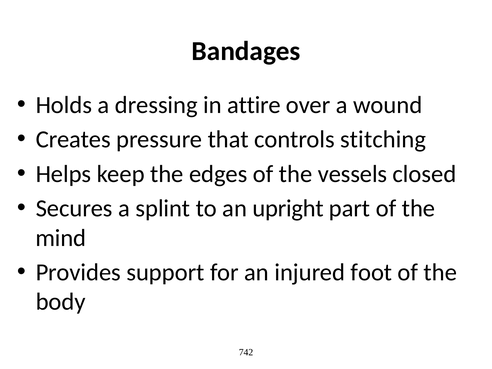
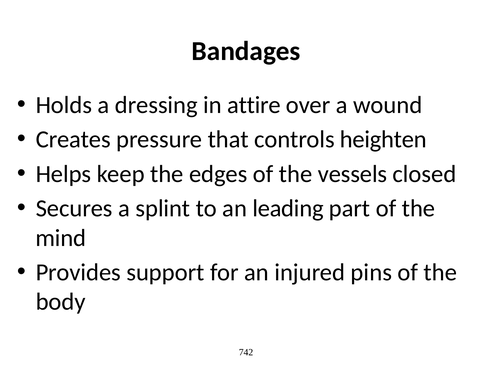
stitching: stitching -> heighten (383, 139)
upright: upright -> leading (288, 208)
foot: foot -> pins (371, 272)
